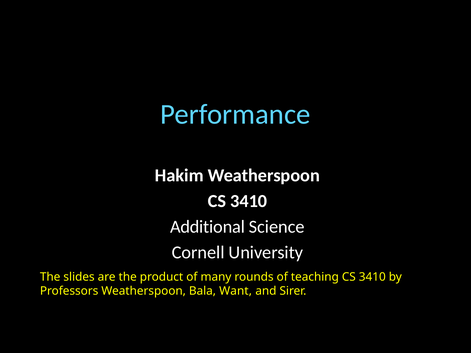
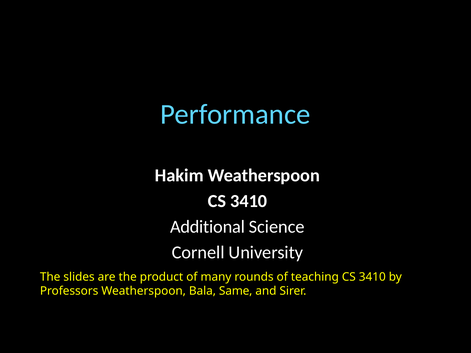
Want: Want -> Same (236, 291)
